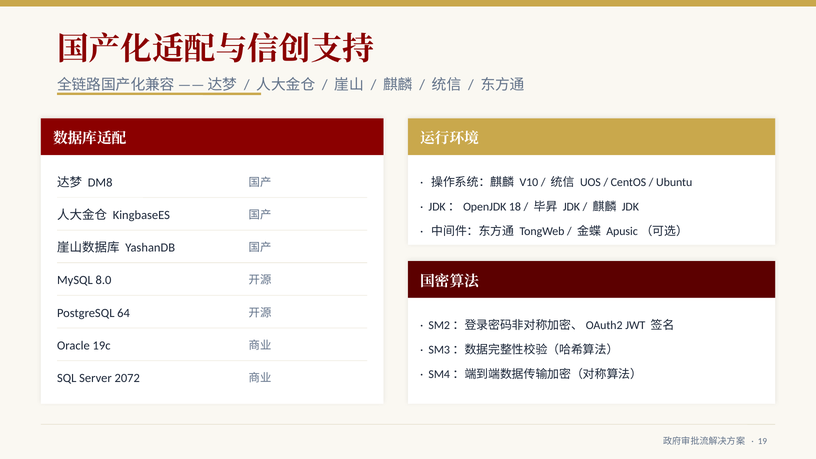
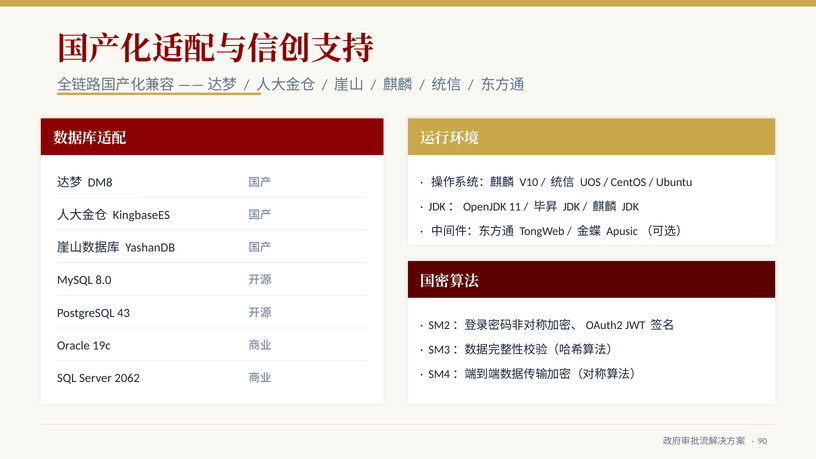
18: 18 -> 11 (515, 207)
64: 64 -> 43 (124, 313)
2072: 2072 -> 2062 (127, 378)
19: 19 -> 90 (762, 441)
